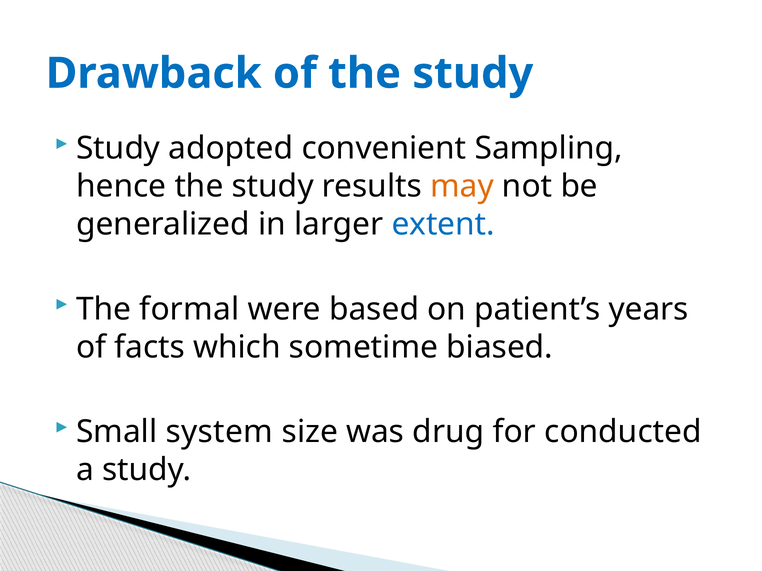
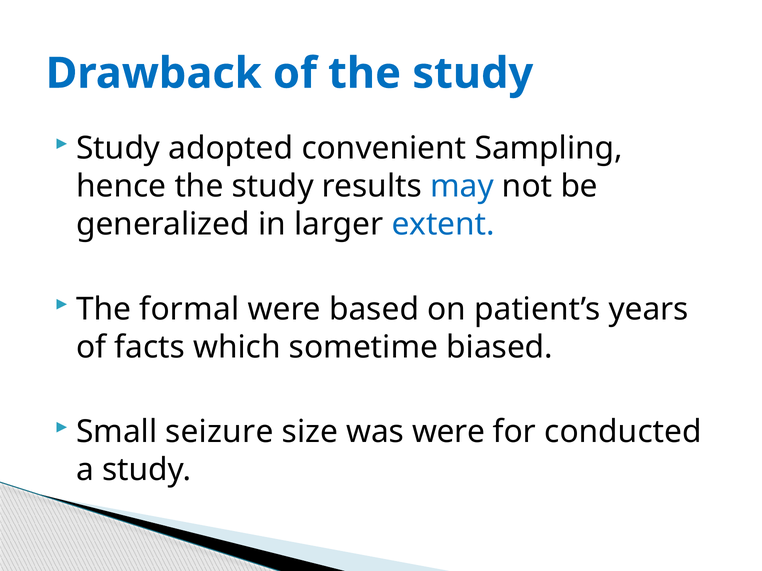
may colour: orange -> blue (462, 187)
system: system -> seizure (219, 432)
was drug: drug -> were (449, 432)
